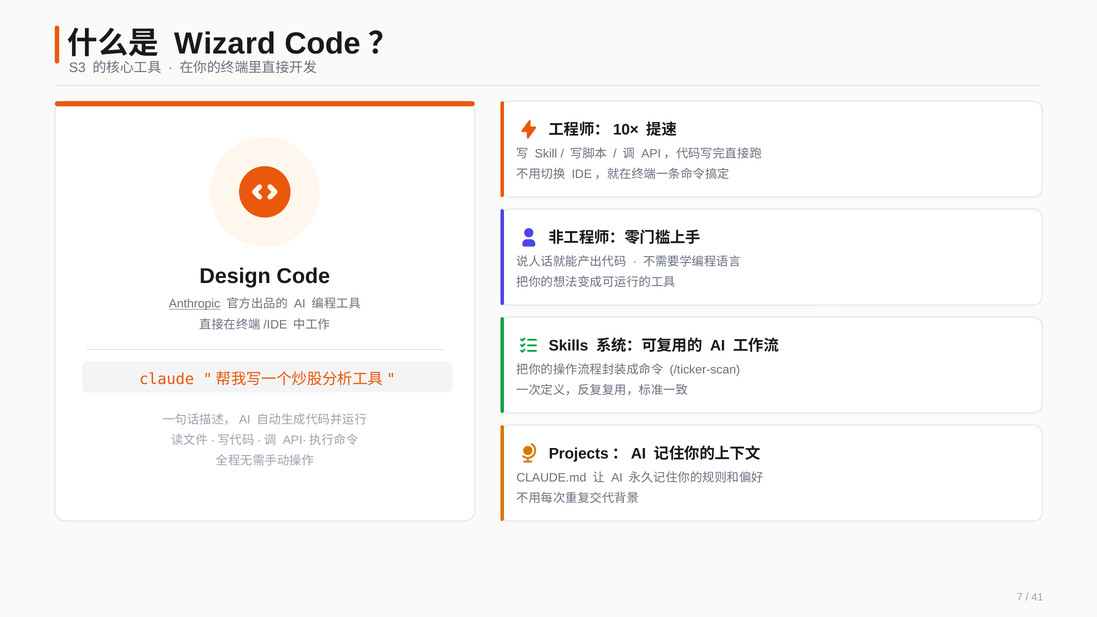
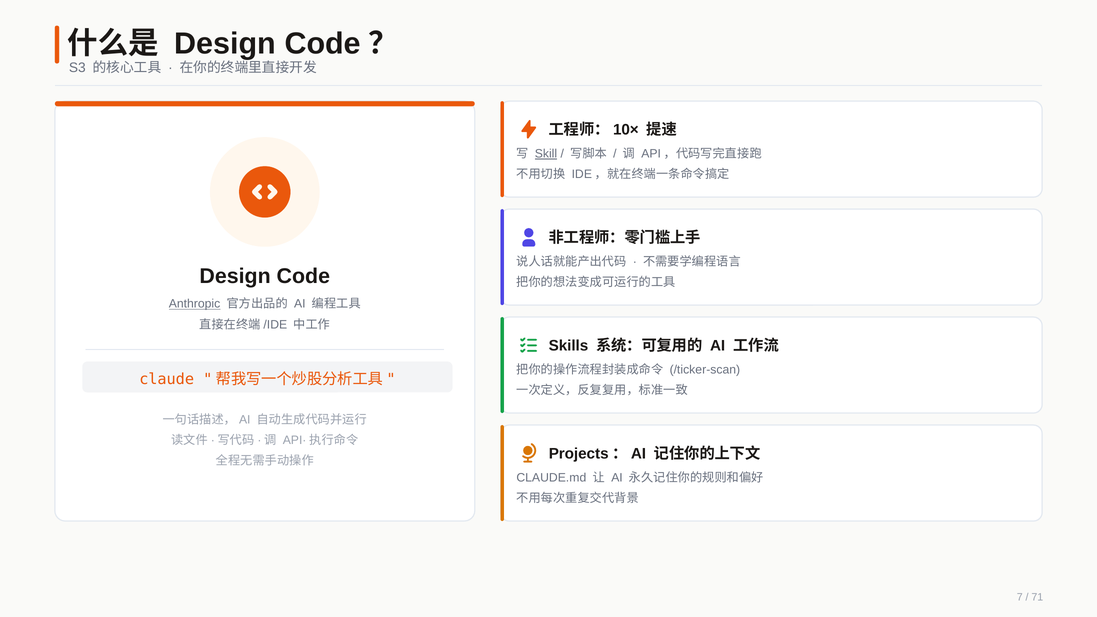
Wizard: Wizard -> Design (225, 44)
Skill underline: none -> present (546, 154)
41: 41 -> 71 (1037, 598)
